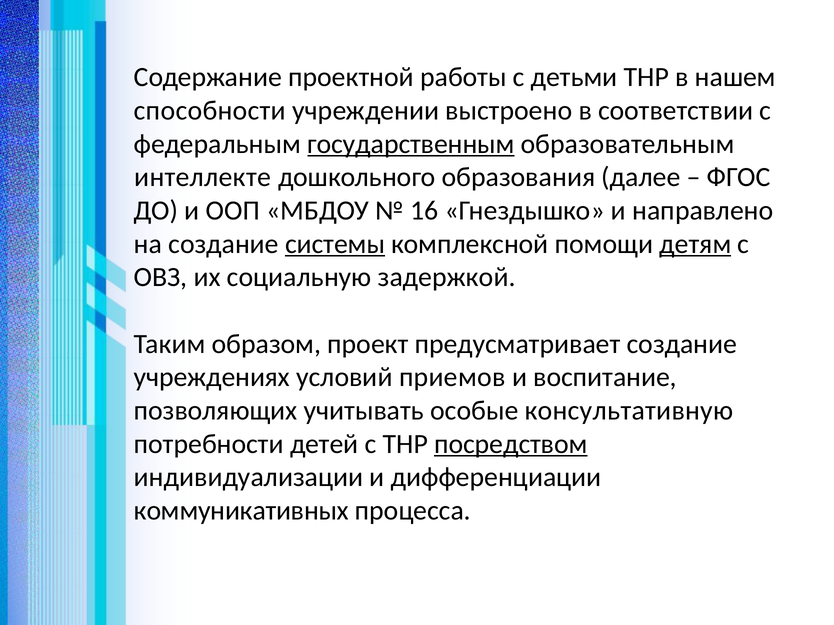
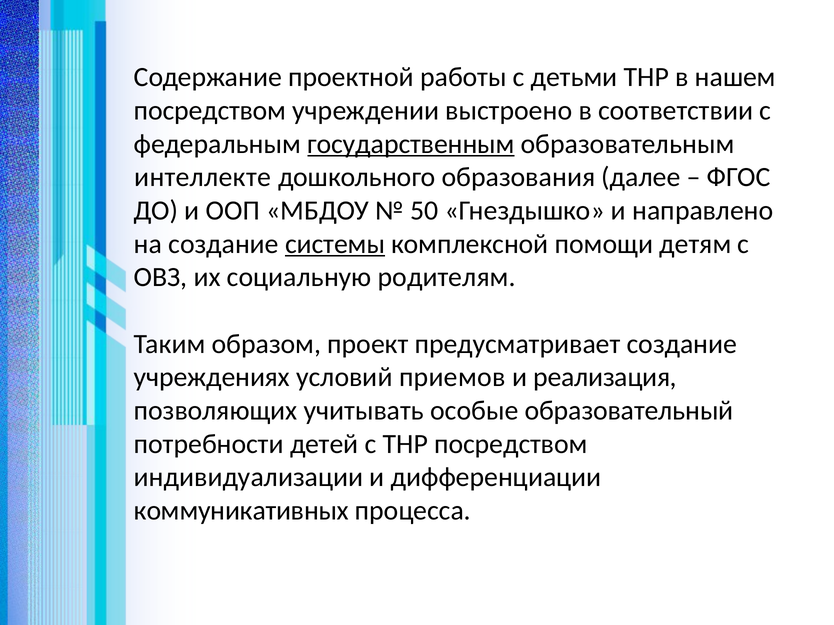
способности: способности -> посредством (210, 111)
16: 16 -> 50 (424, 211)
детям underline: present -> none (695, 244)
задержкой: задержкой -> родителям (447, 278)
воспитание: воспитание -> реализация (605, 378)
консультативную: консультативную -> образовательный (629, 411)
посредством underline: present -> none (511, 444)
